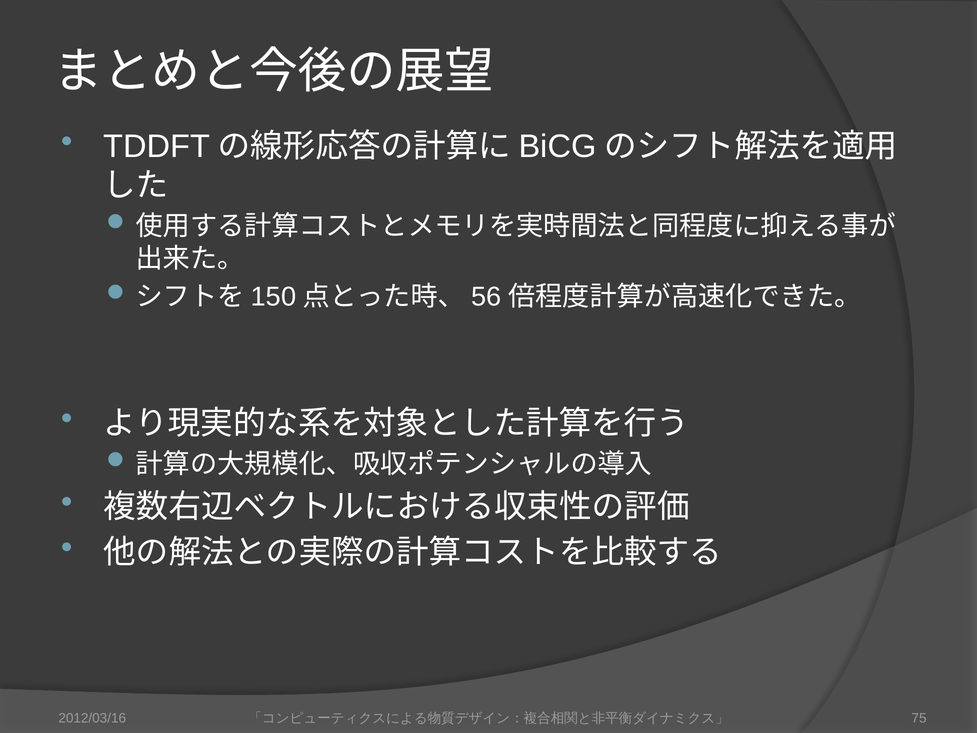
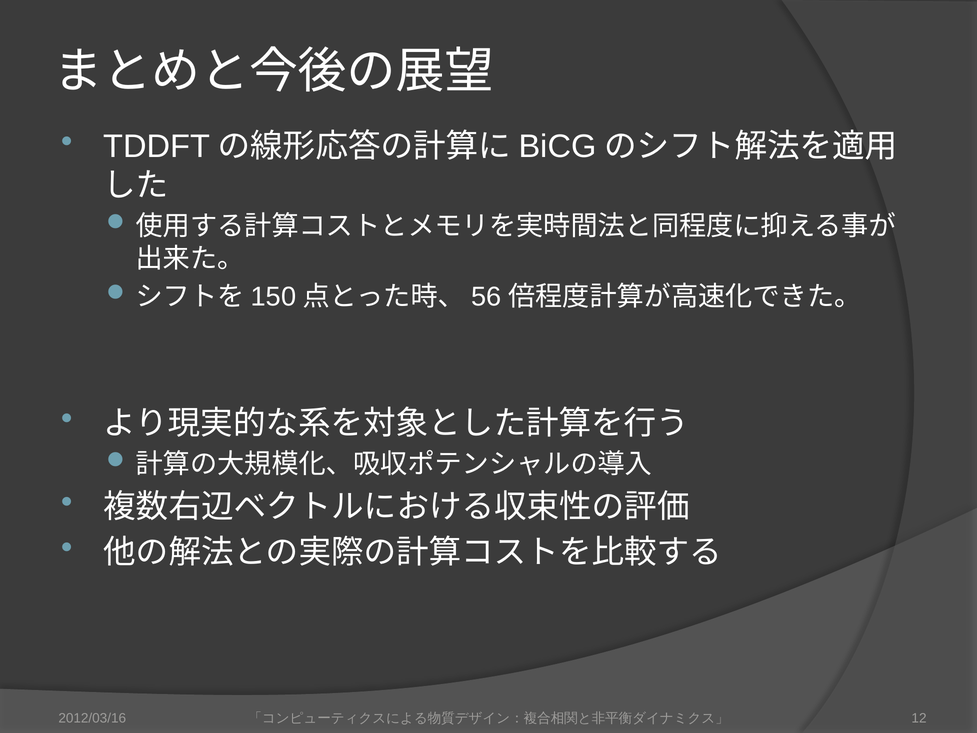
75: 75 -> 12 (919, 718)
